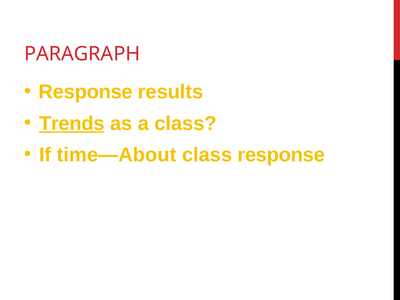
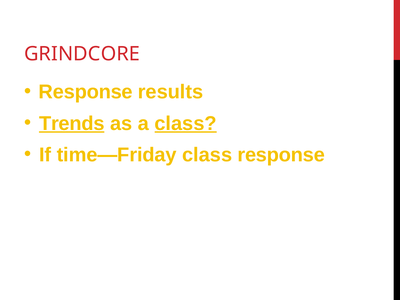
PARAGRAPH: PARAGRAPH -> GRINDCORE (82, 54)
class underline: none -> present (186, 123)
time—About: time—About -> time—Friday (117, 155)
